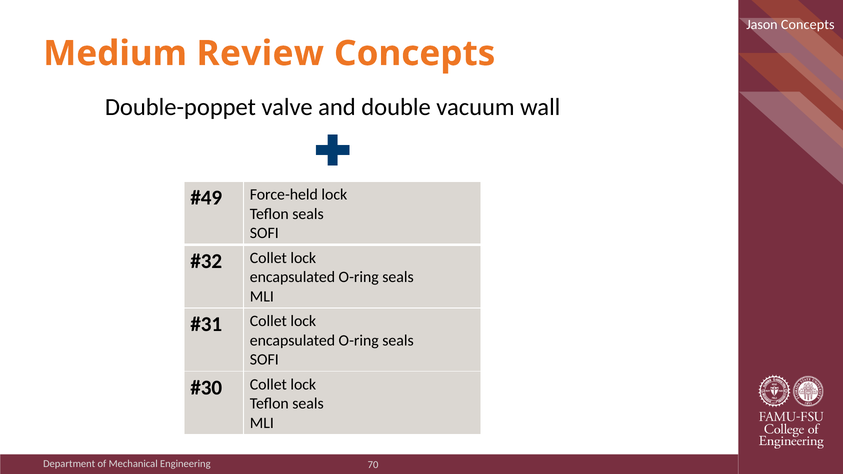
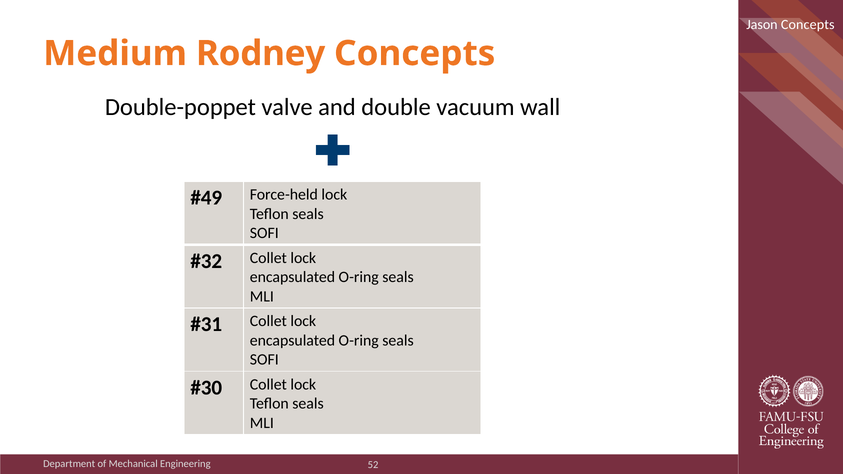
Review: Review -> Rodney (261, 54)
70: 70 -> 52 (373, 465)
